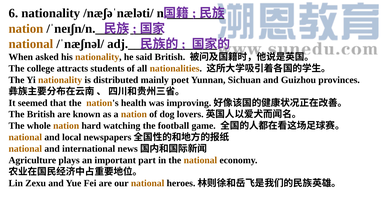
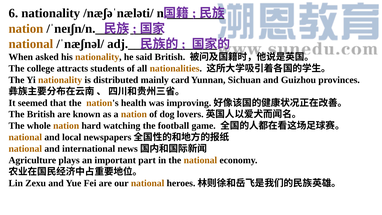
poet: poet -> card (180, 80)
